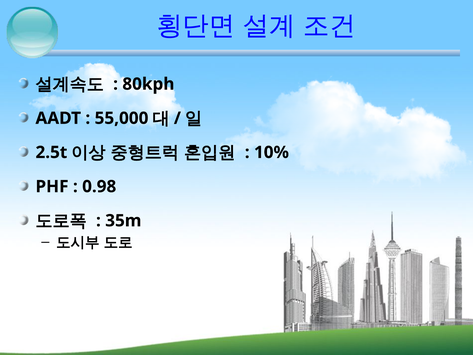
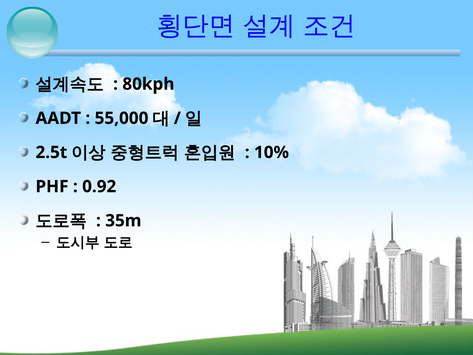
0.98: 0.98 -> 0.92 (99, 186)
